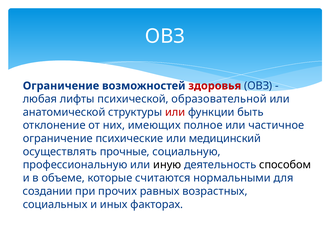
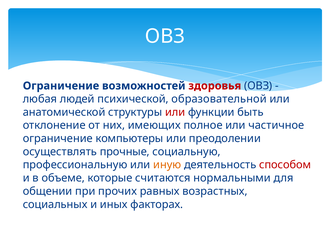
лифты: лифты -> людей (77, 99)
психические: психические -> компьютеры (129, 139)
медицинский: медицинский -> преодолении (225, 139)
иную colour: black -> orange (167, 165)
способом colour: black -> red (285, 165)
создании: создании -> общении (48, 192)
